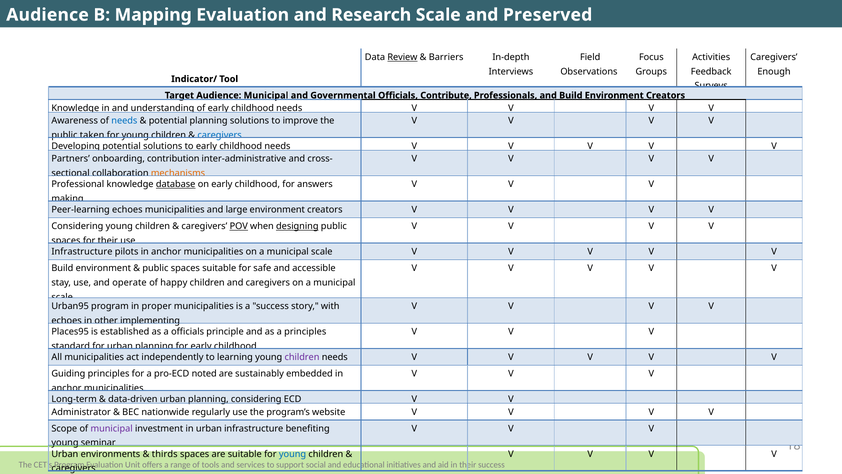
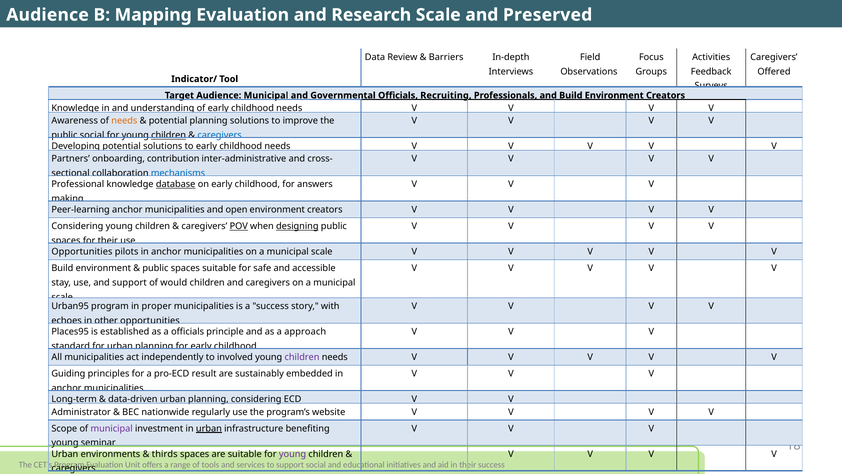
Review underline: present -> none (402, 57)
Enough: Enough -> Offered (774, 72)
Contribute: Contribute -> Recruiting (446, 95)
needs colour: blue -> orange (124, 121)
public taken: taken -> social (92, 135)
children underline: none -> present (169, 135)
mechanisms colour: orange -> blue (178, 173)
Peer-learning echoes: echoes -> anchor (127, 210)
large: large -> open (237, 210)
Infrastructure: Infrastructure -> Opportunities (82, 252)
and operate: operate -> support (129, 282)
happy: happy -> would (174, 282)
other implementing: implementing -> opportunities (150, 320)
a principles: principles -> approach (305, 332)
learning: learning -> involved (235, 357)
noted: noted -> result (204, 374)
urban underline: none -> present (209, 428)
young colour: blue -> purple (293, 454)
